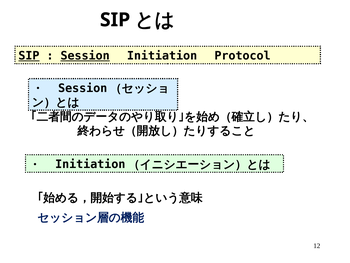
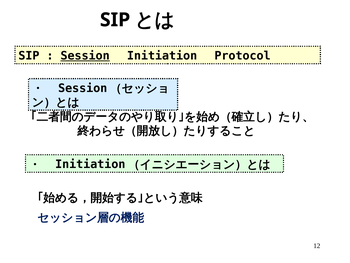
SIP underline: present -> none (29, 56)
